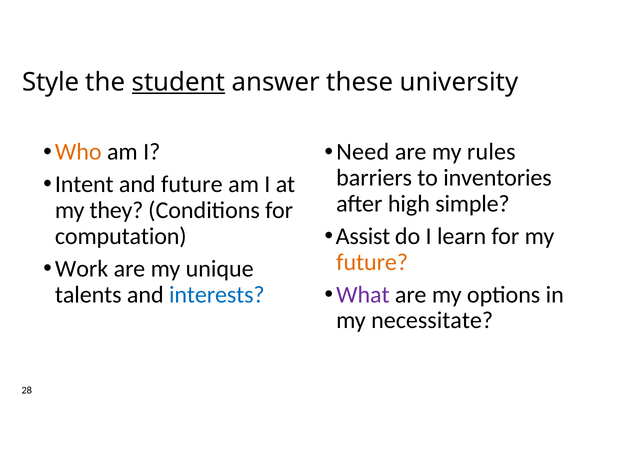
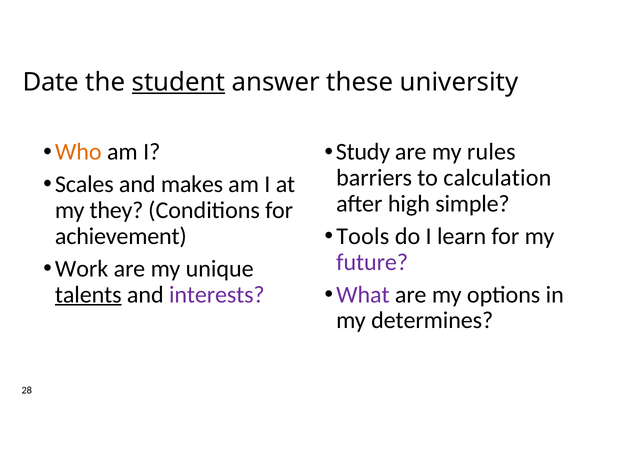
Style: Style -> Date (51, 82)
Need: Need -> Study (363, 152)
inventories: inventories -> calculation (497, 178)
Intent: Intent -> Scales (84, 184)
and future: future -> makes (192, 184)
Assist: Assist -> Tools (363, 236)
computation: computation -> achievement (121, 236)
future colour: orange -> purple (372, 262)
talents underline: none -> present (88, 295)
interests colour: blue -> purple (217, 295)
necessitate: necessitate -> determines (432, 321)
